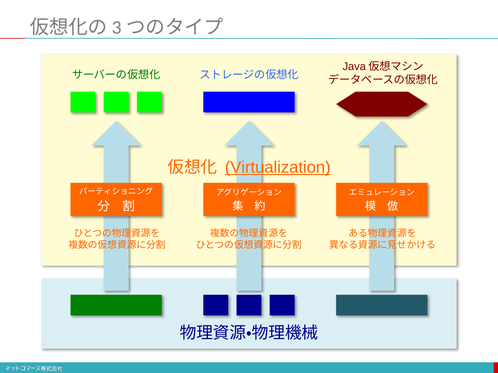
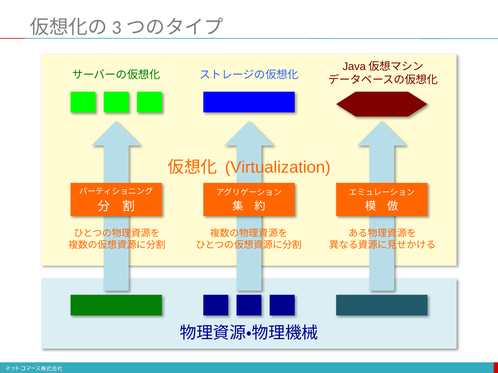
Virtualization underline: present -> none (278, 168)
